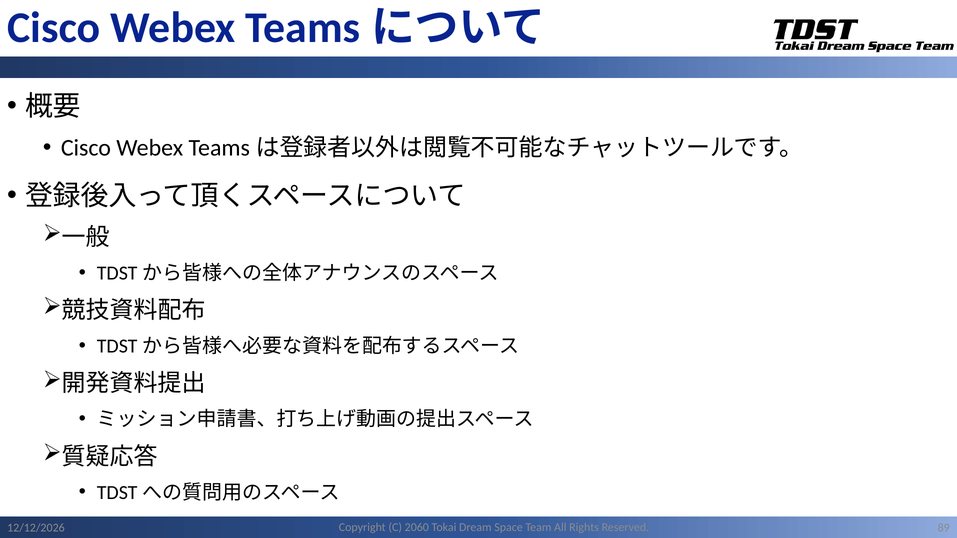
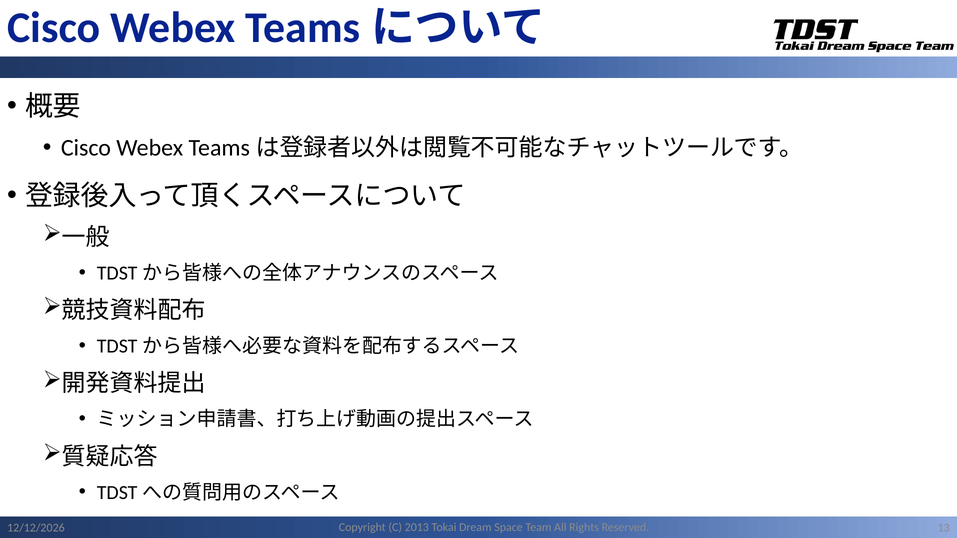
2060: 2060 -> 2013 (417, 528)
89: 89 -> 13 (944, 528)
